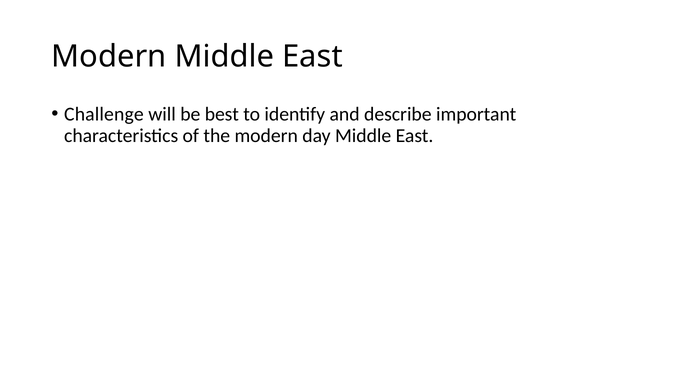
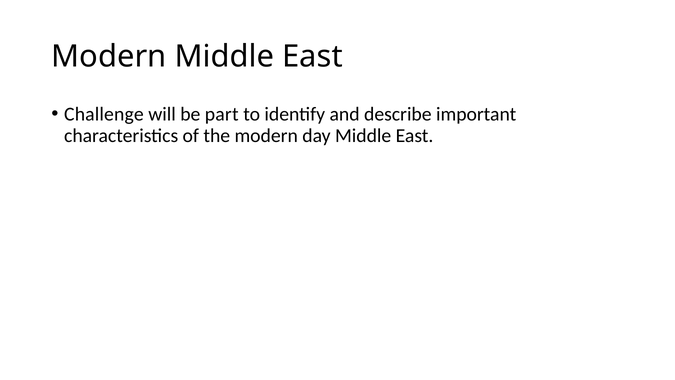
best: best -> part (222, 114)
